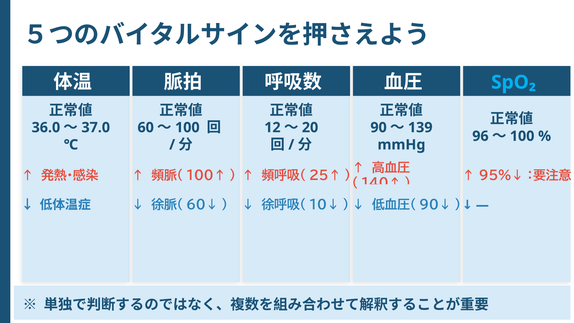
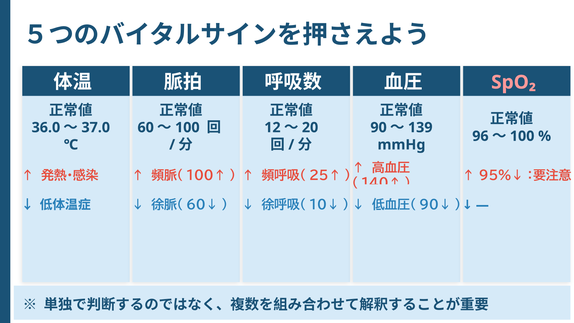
SpO₂ colour: light blue -> pink (514, 82)
